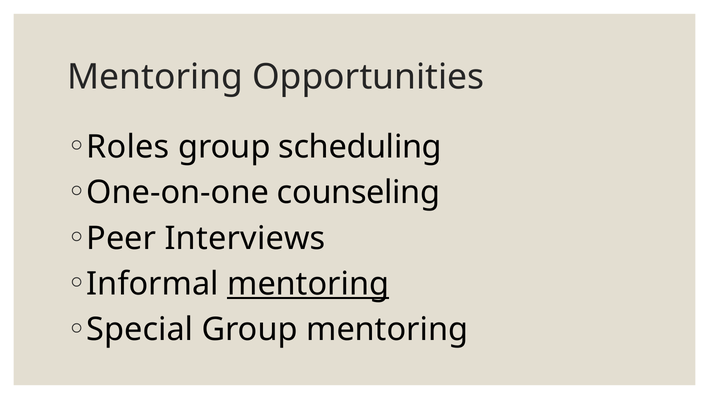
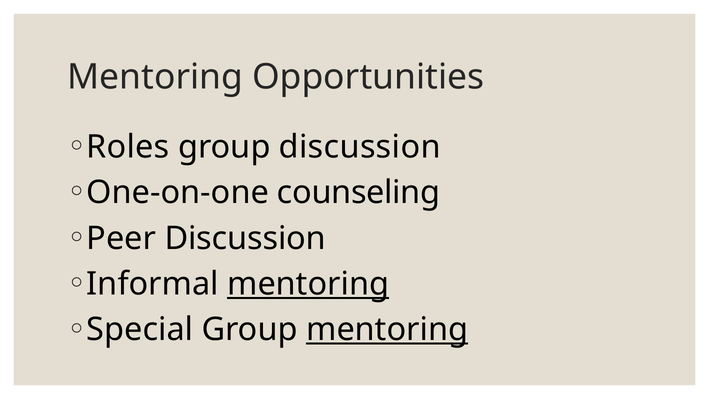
group scheduling: scheduling -> discussion (360, 147)
Peer Interviews: Interviews -> Discussion (245, 238)
mentoring underline: none -> present (387, 330)
